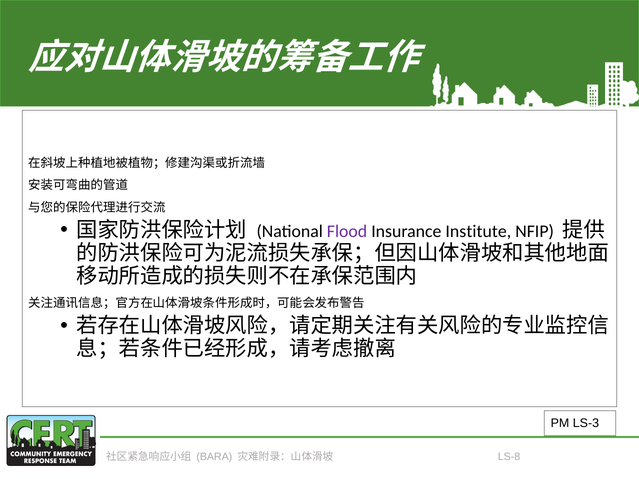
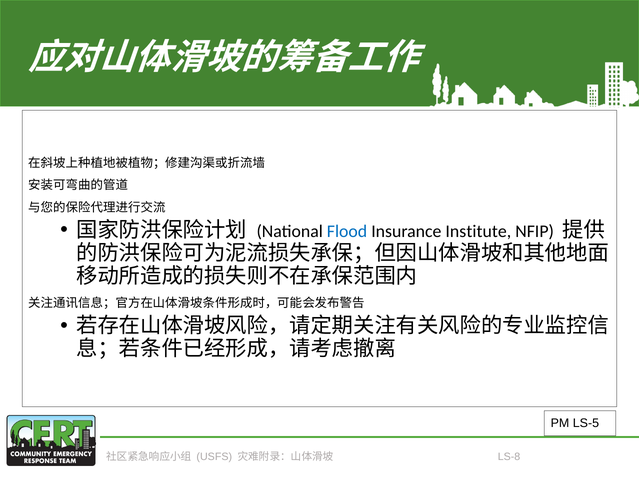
Flood colour: purple -> blue (347, 232)
LS-3: LS-3 -> LS-5 (586, 423)
BARA: BARA -> USFS (214, 457)
